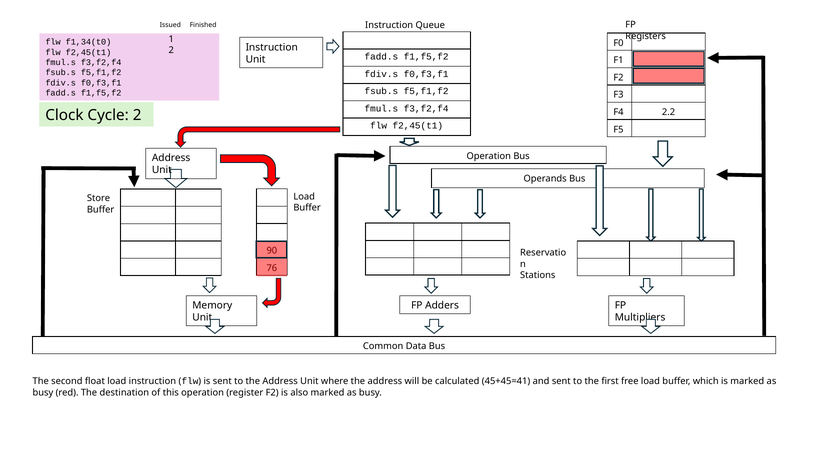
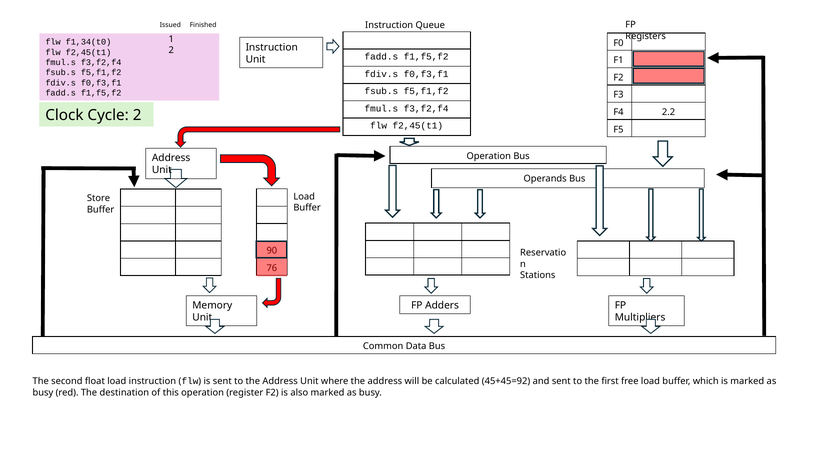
45+45=41: 45+45=41 -> 45+45=92 (506, 382)
